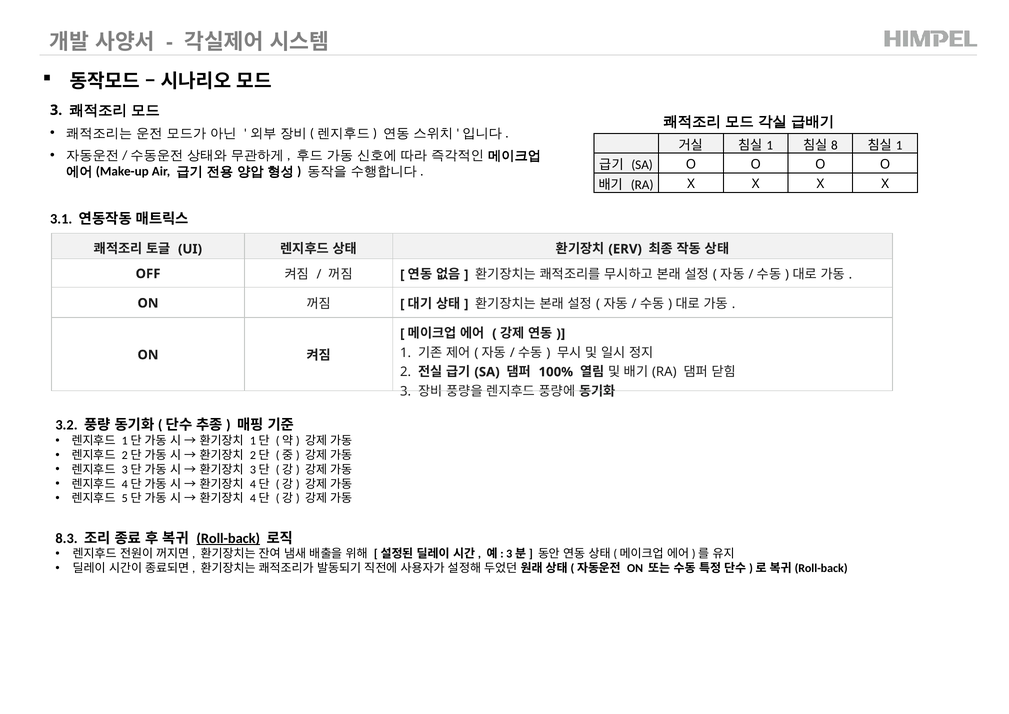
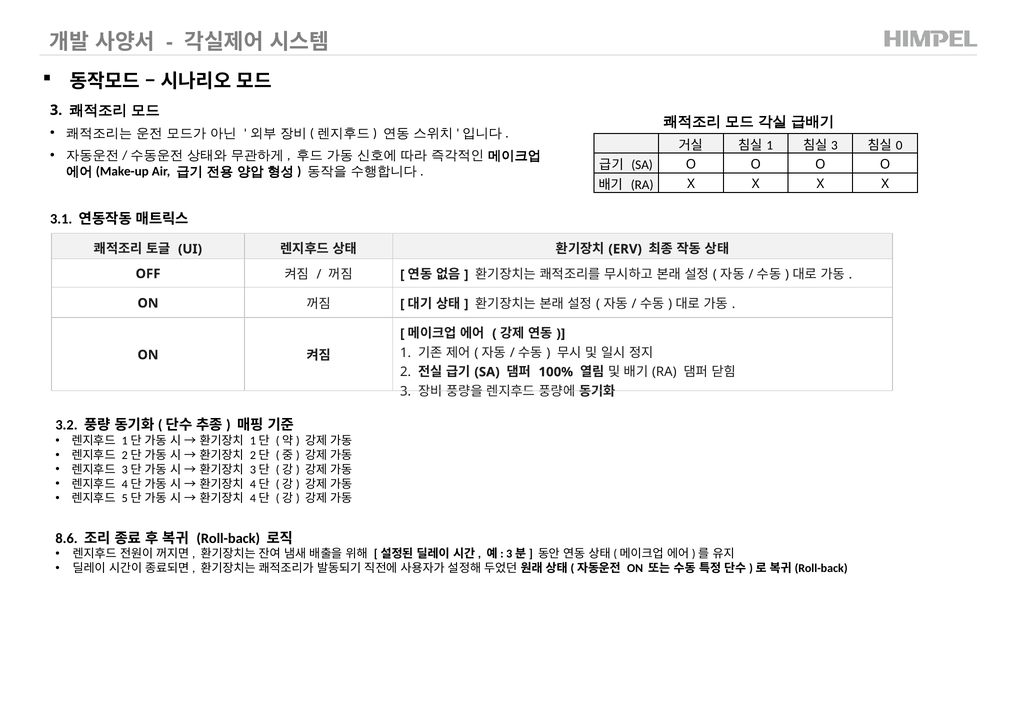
8: 8 -> 3 (834, 145)
1: 1 -> 0 (899, 145)
8.3: 8.3 -> 8.6 (67, 538)
Roll-back underline: present -> none (228, 538)
